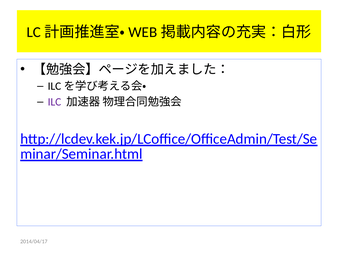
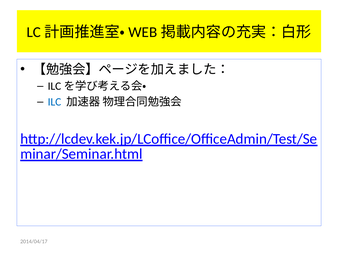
ILC colour: purple -> blue (54, 102)
